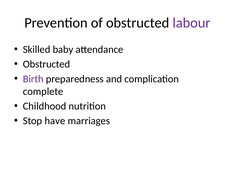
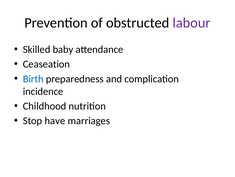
Obstructed: Obstructed -> Ceaseation (46, 64)
Birth colour: purple -> blue (33, 79)
complete: complete -> incidence (43, 91)
